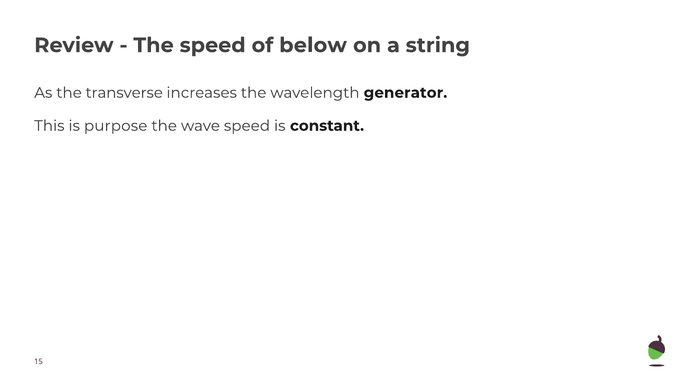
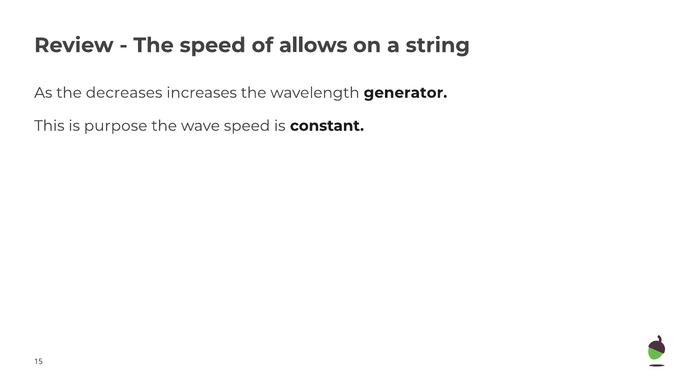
below: below -> allows (313, 45)
transverse: transverse -> decreases (124, 93)
